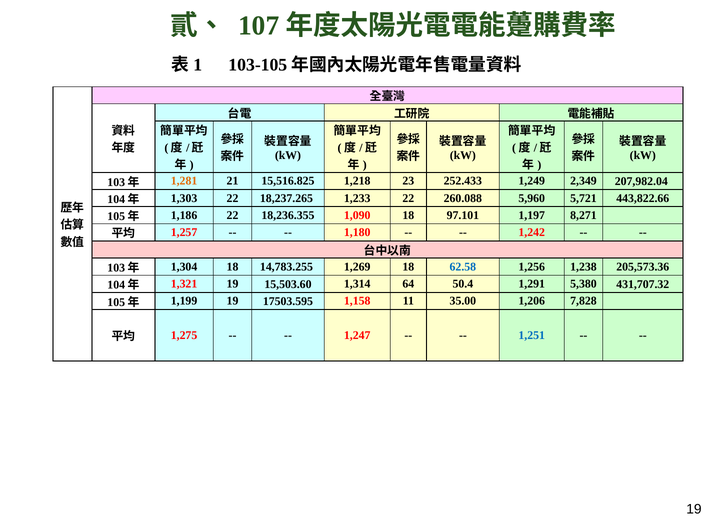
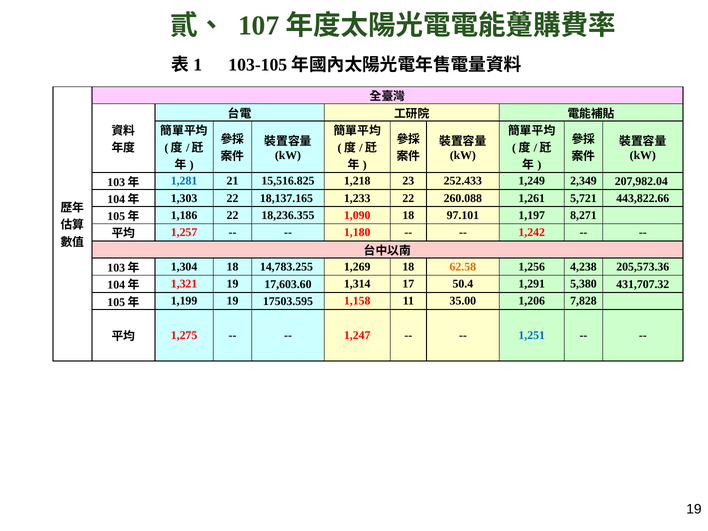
1,281 colour: orange -> blue (184, 181)
18,237.265: 18,237.265 -> 18,137.165 (286, 198)
5,960: 5,960 -> 1,261 (532, 198)
62.58 colour: blue -> orange (463, 267)
1,238: 1,238 -> 4,238 (583, 267)
15,503.60: 15,503.60 -> 17,603.60 (288, 284)
64: 64 -> 17 (408, 284)
